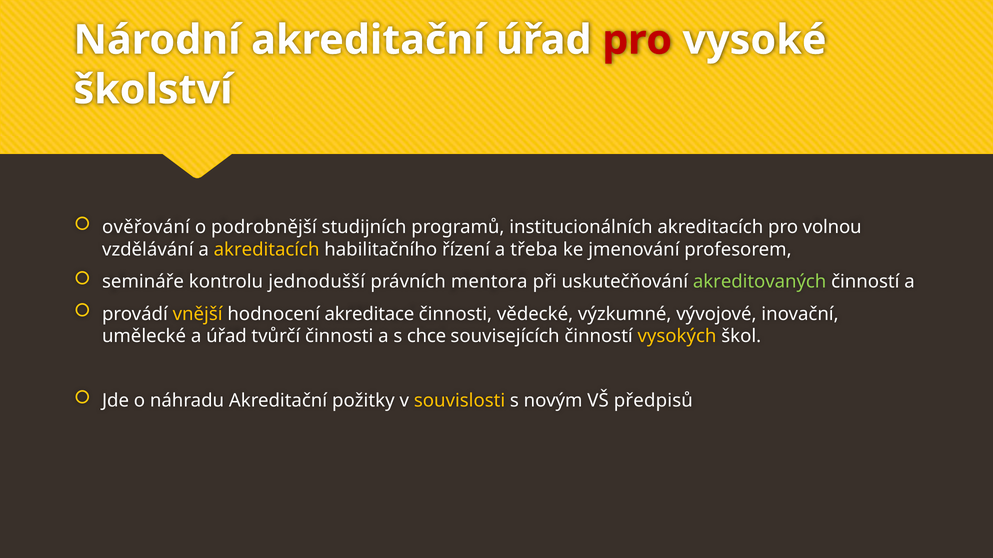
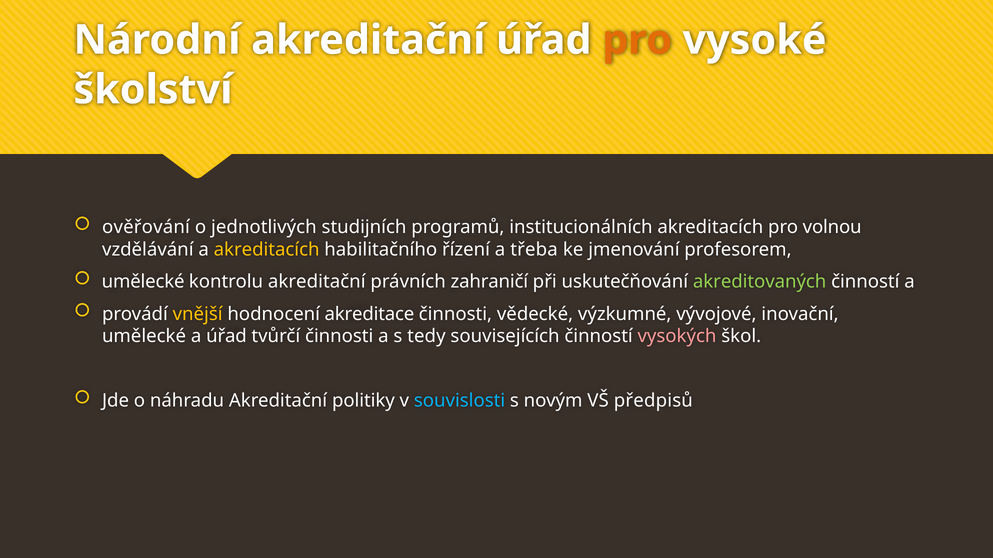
pro colour: red -> orange (637, 40)
podrobnější: podrobnější -> jednotlivých (264, 227)
semináře: semináře -> umělecké (143, 282)
kontrolu jednodušší: jednodušší -> akreditační (317, 282)
mentora: mentora -> zahraničí (489, 282)
chce: chce -> tedy (426, 337)
vysokých colour: yellow -> pink (677, 337)
požitky: požitky -> politiky (363, 401)
souvislosti colour: yellow -> light blue (460, 401)
